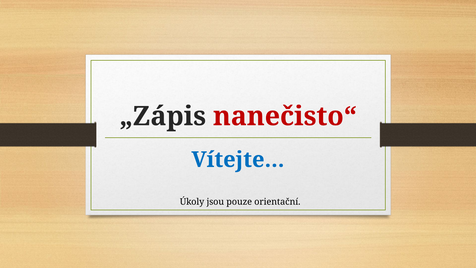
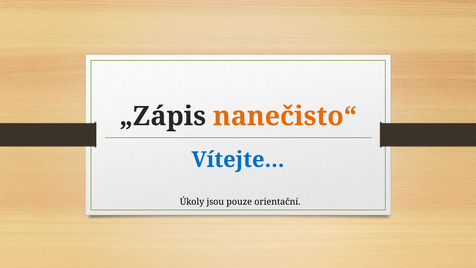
nanečisto“ colour: red -> orange (285, 116)
